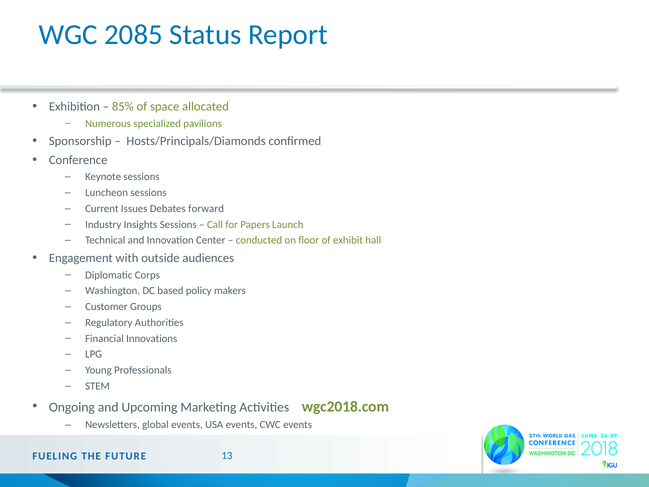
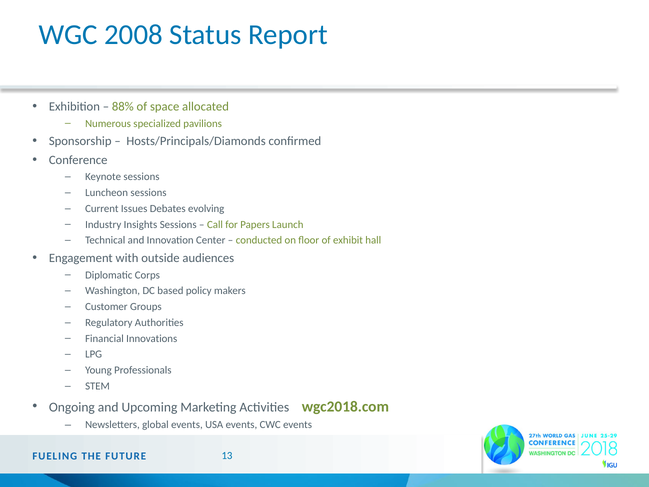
2085: 2085 -> 2008 (134, 35)
85%: 85% -> 88% (123, 107)
forward: forward -> evolving (206, 209)
